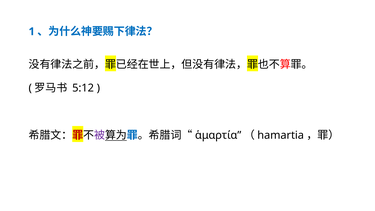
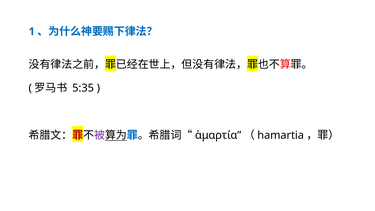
5:12: 5:12 -> 5:35 (83, 88)
